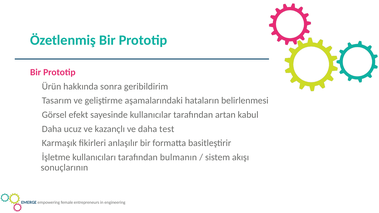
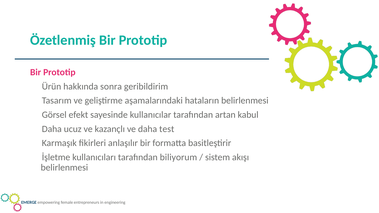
bulmanın: bulmanın -> biliyorum (178, 157)
sonuçlarının: sonuçlarının -> belirlenmesi (64, 168)
